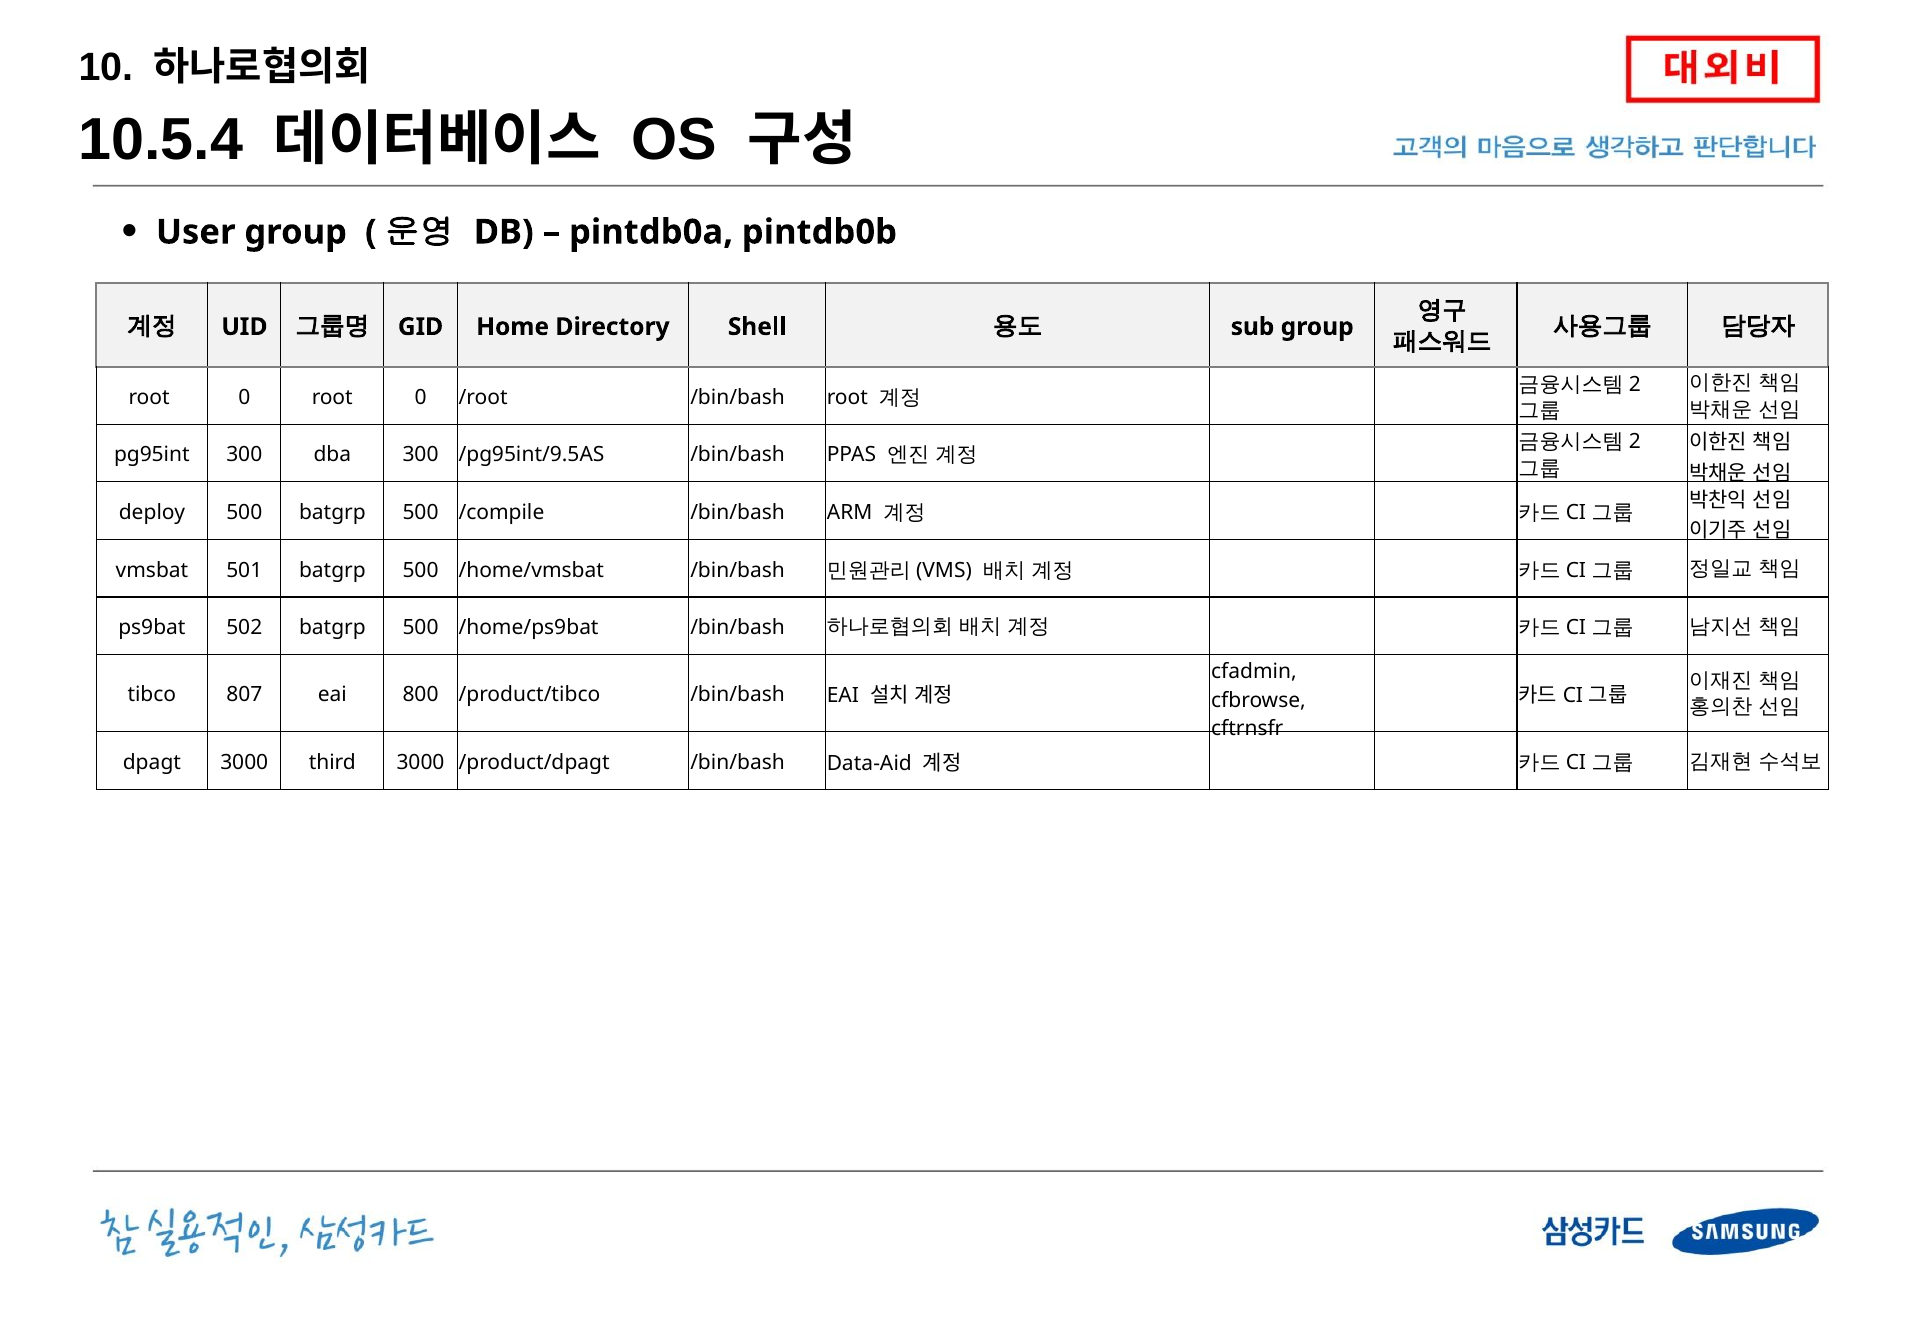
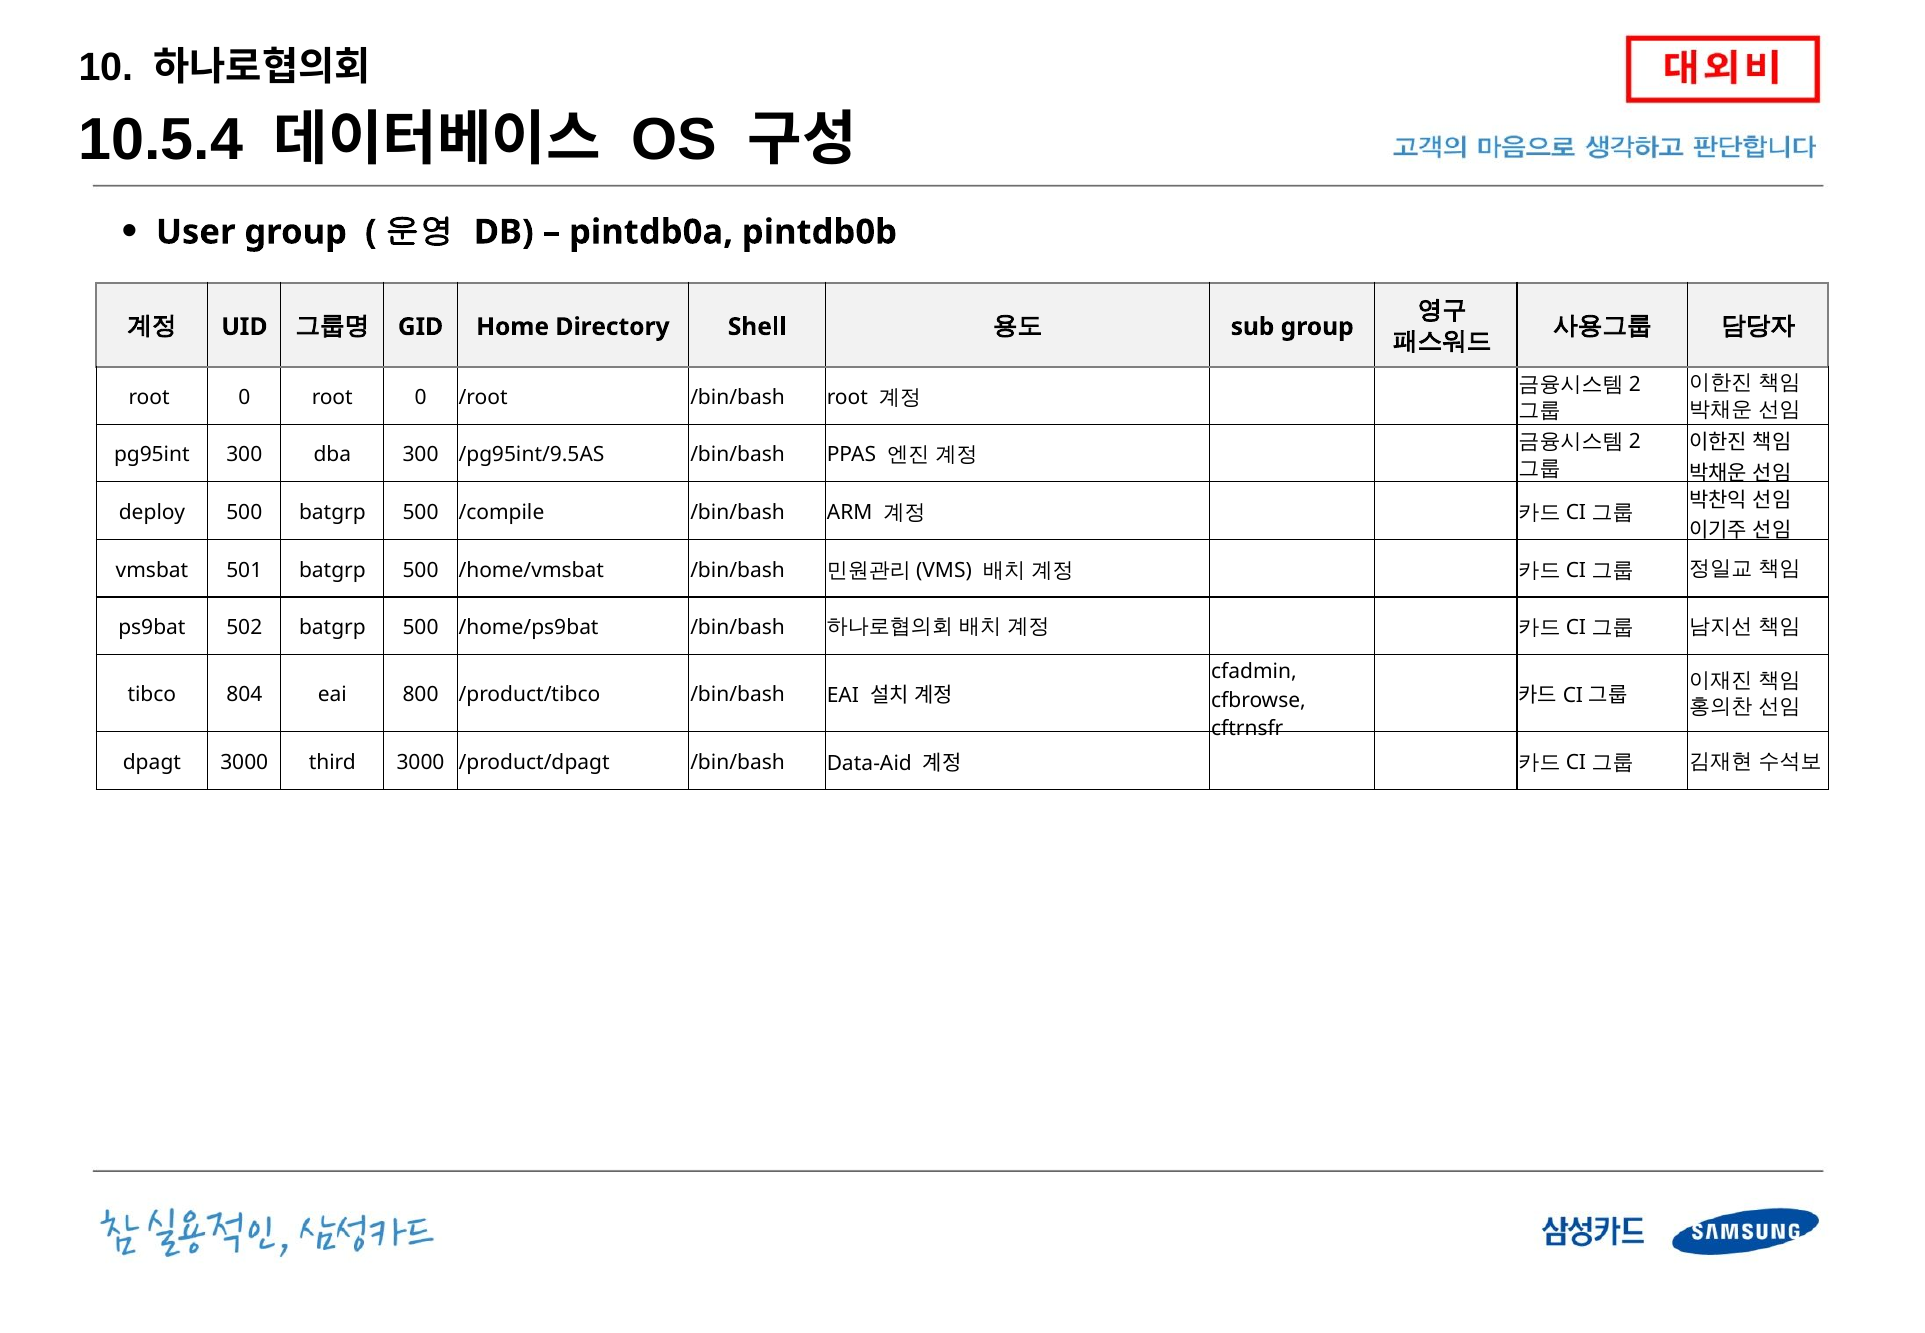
807: 807 -> 804 (244, 695)
